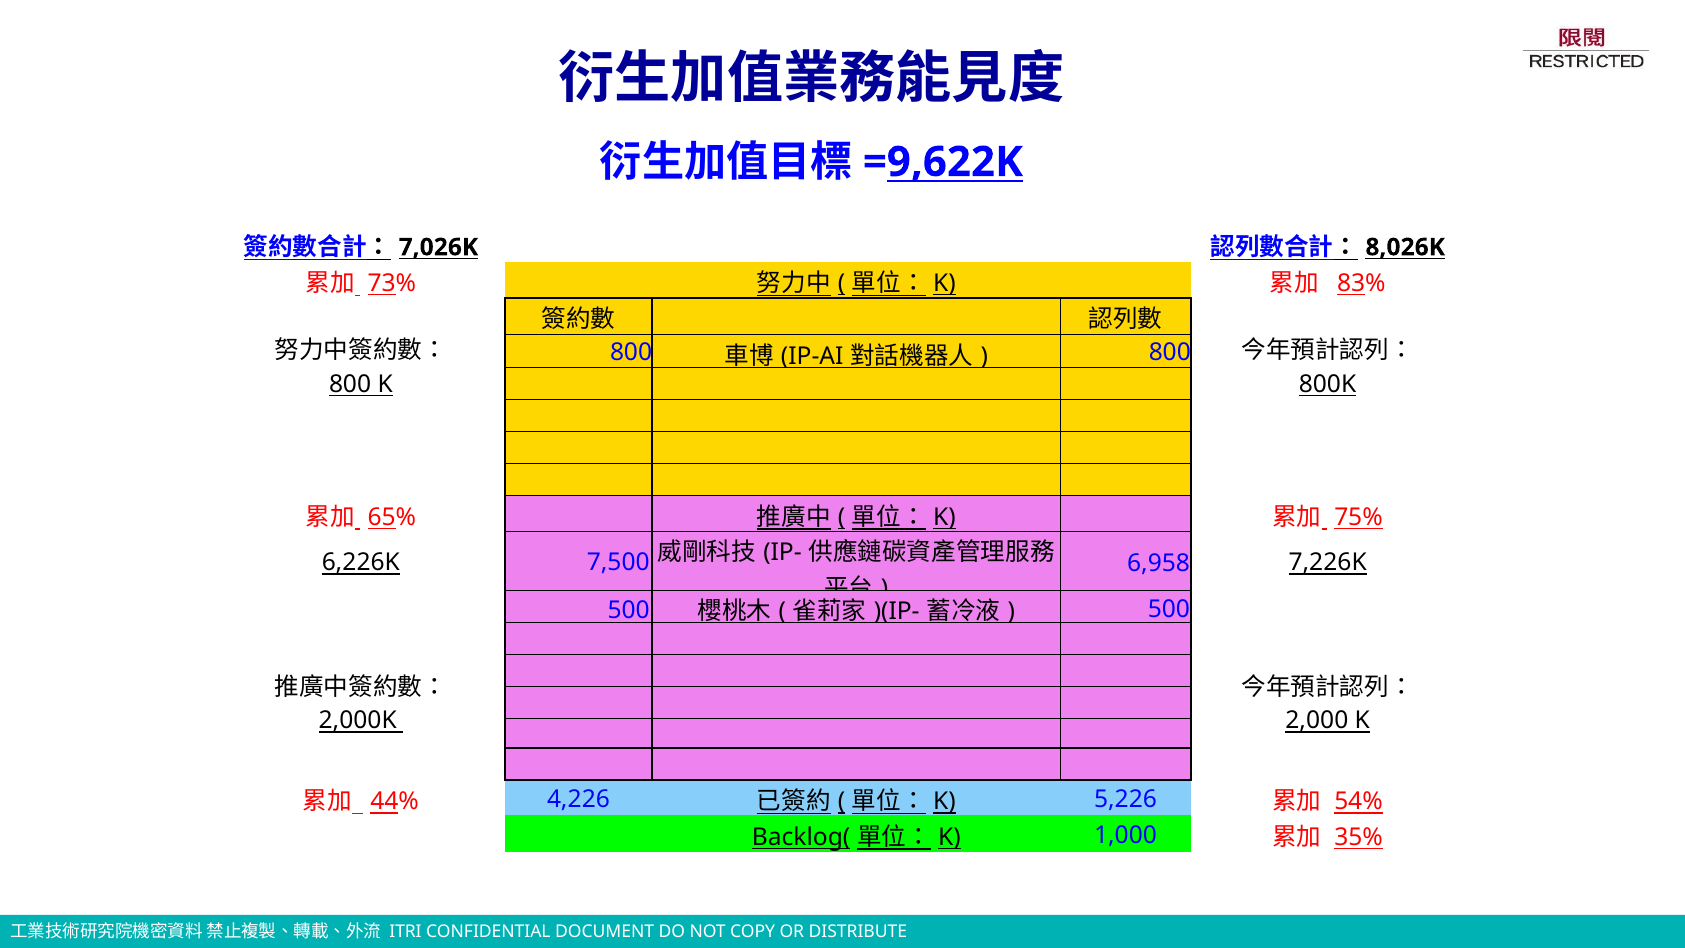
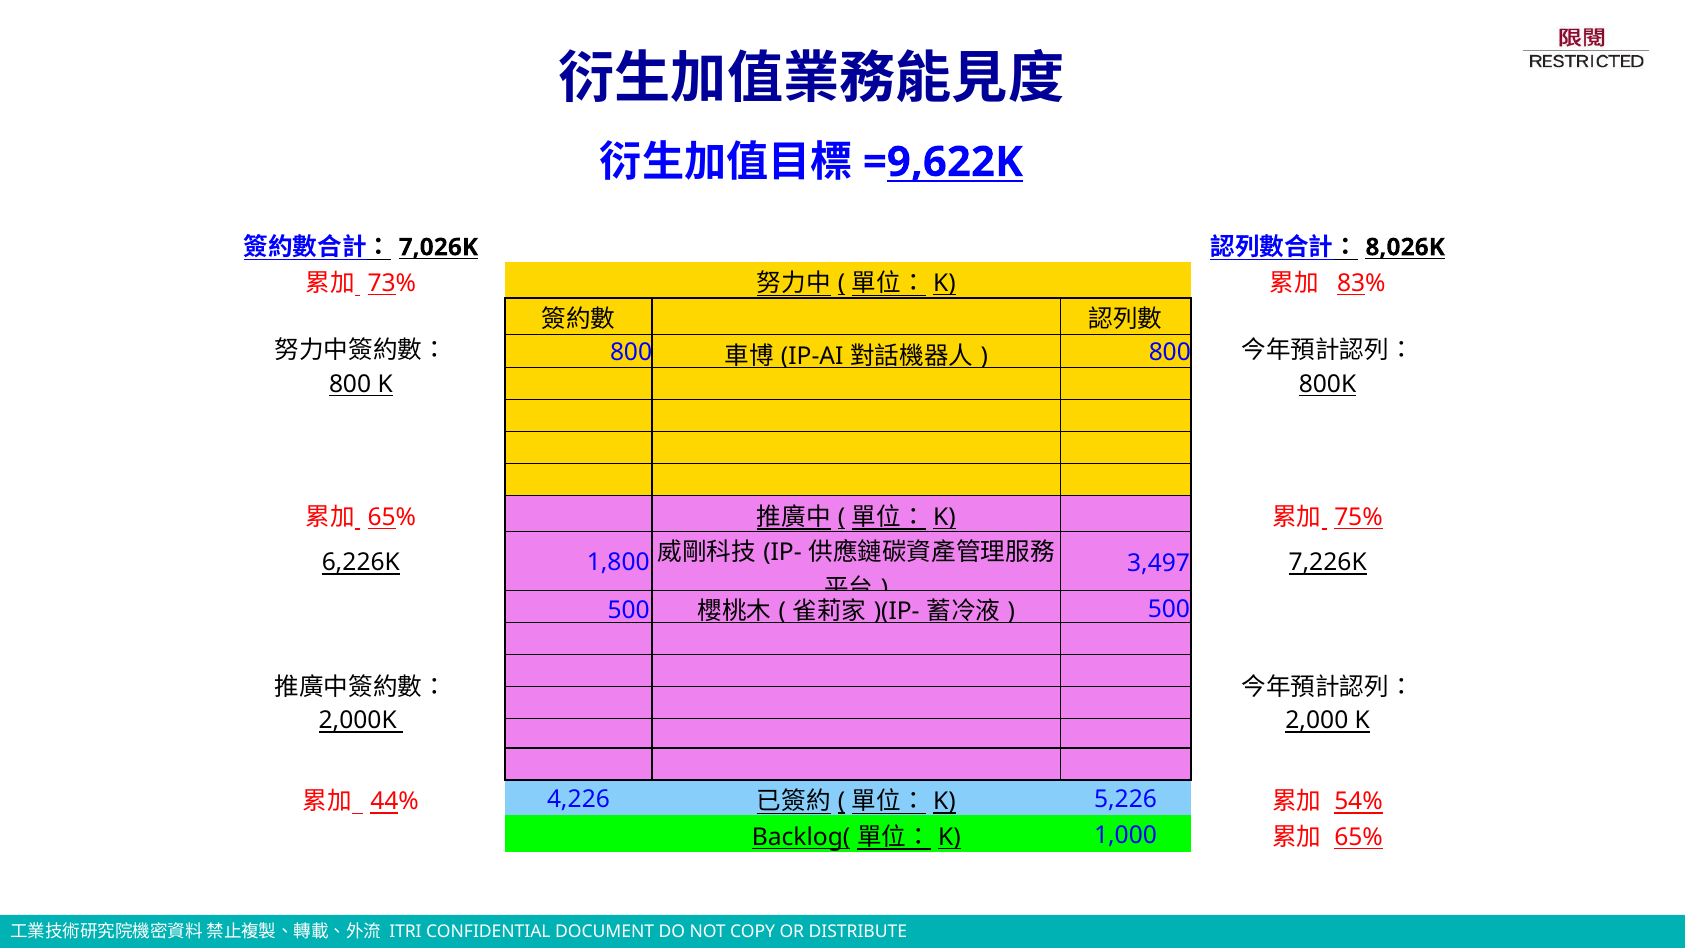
7,500: 7,500 -> 1,800 (618, 563)
6,958: 6,958 -> 3,497 (1159, 563)
35%: 35% -> 65% (1359, 837)
